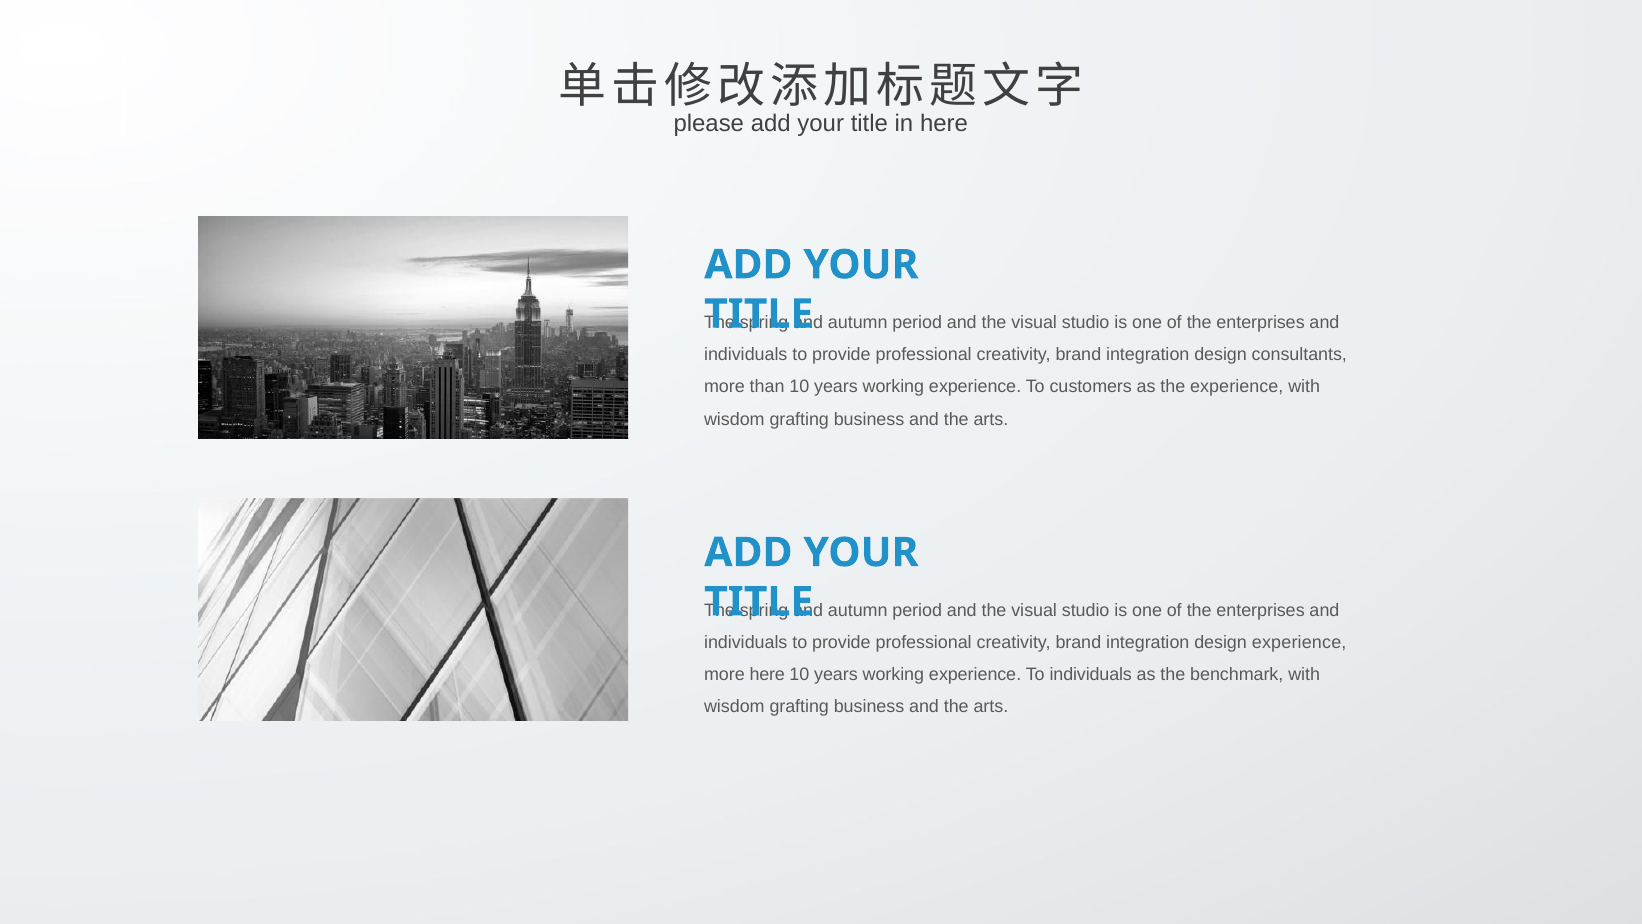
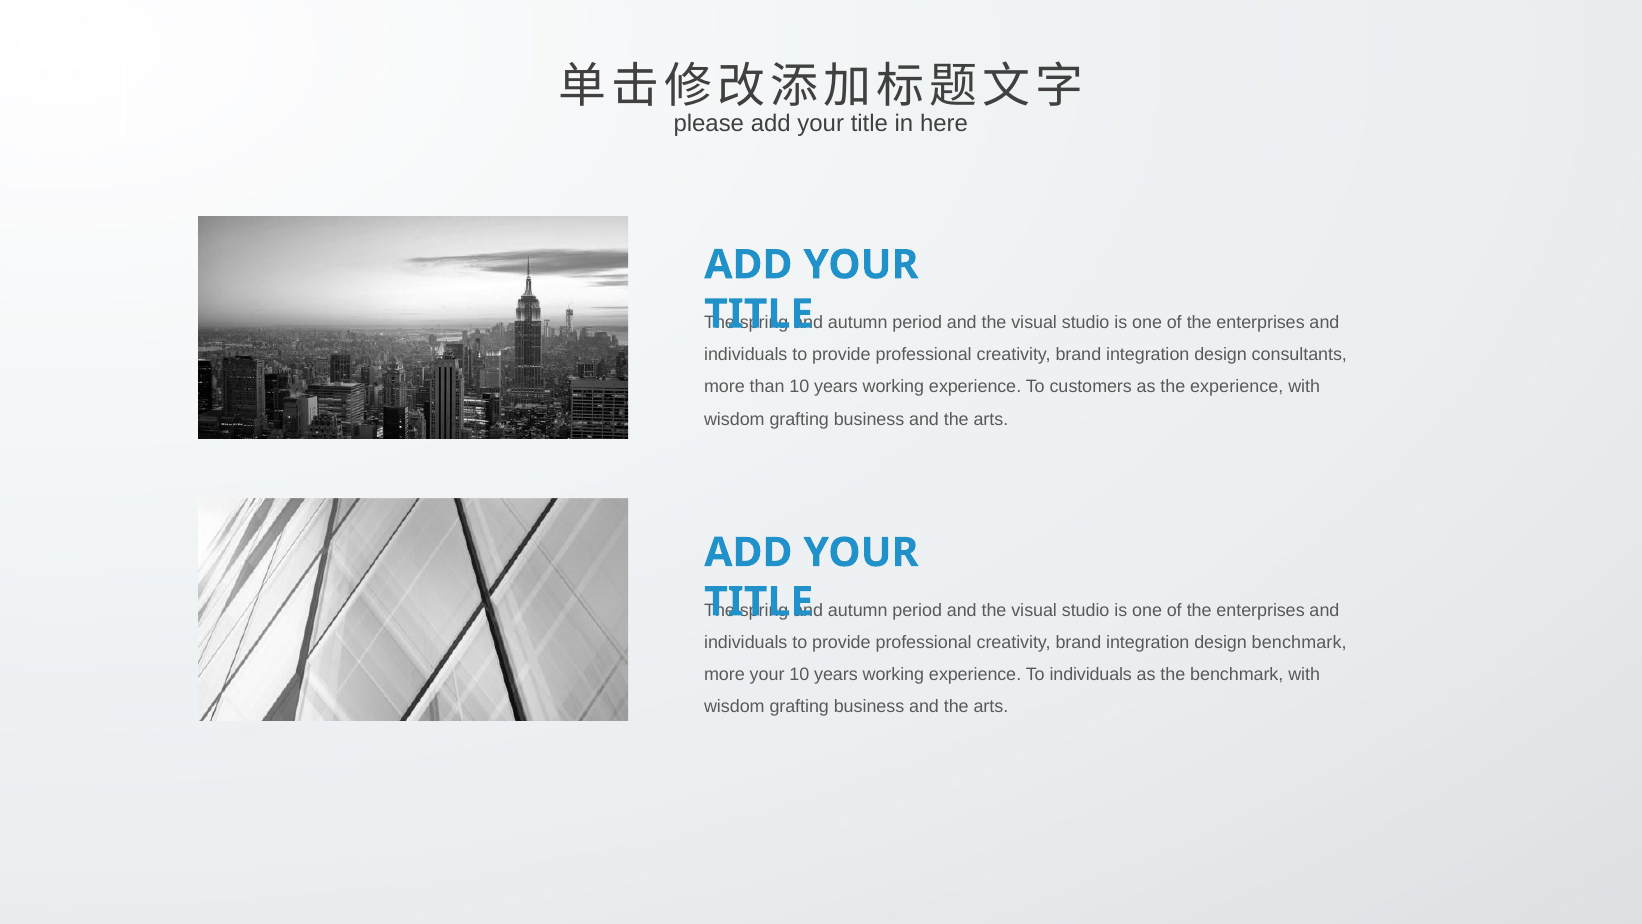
design experience: experience -> benchmark (1299, 642)
more here: here -> your (767, 674)
